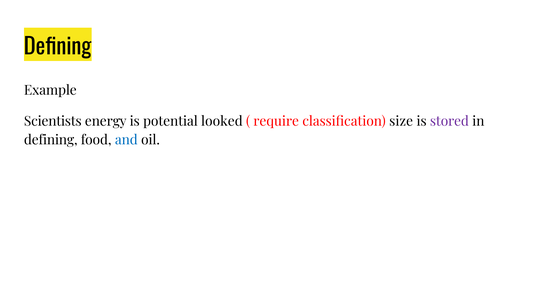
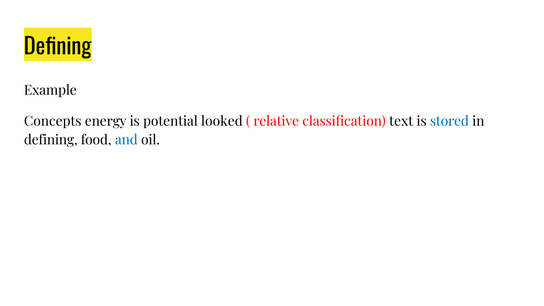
Scientists: Scientists -> Concepts (53, 121)
require: require -> relative (276, 121)
size: size -> text (401, 121)
stored colour: purple -> blue (449, 121)
